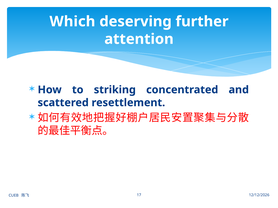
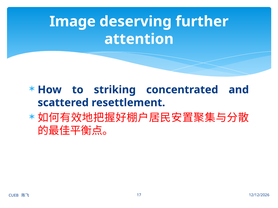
Which: Which -> Image (73, 22)
